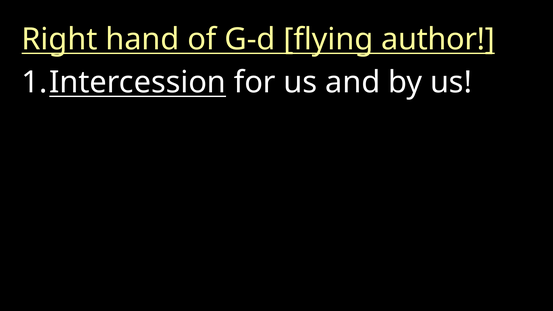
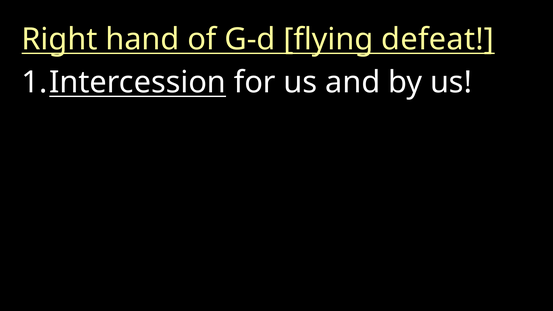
author: author -> defeat (438, 39)
